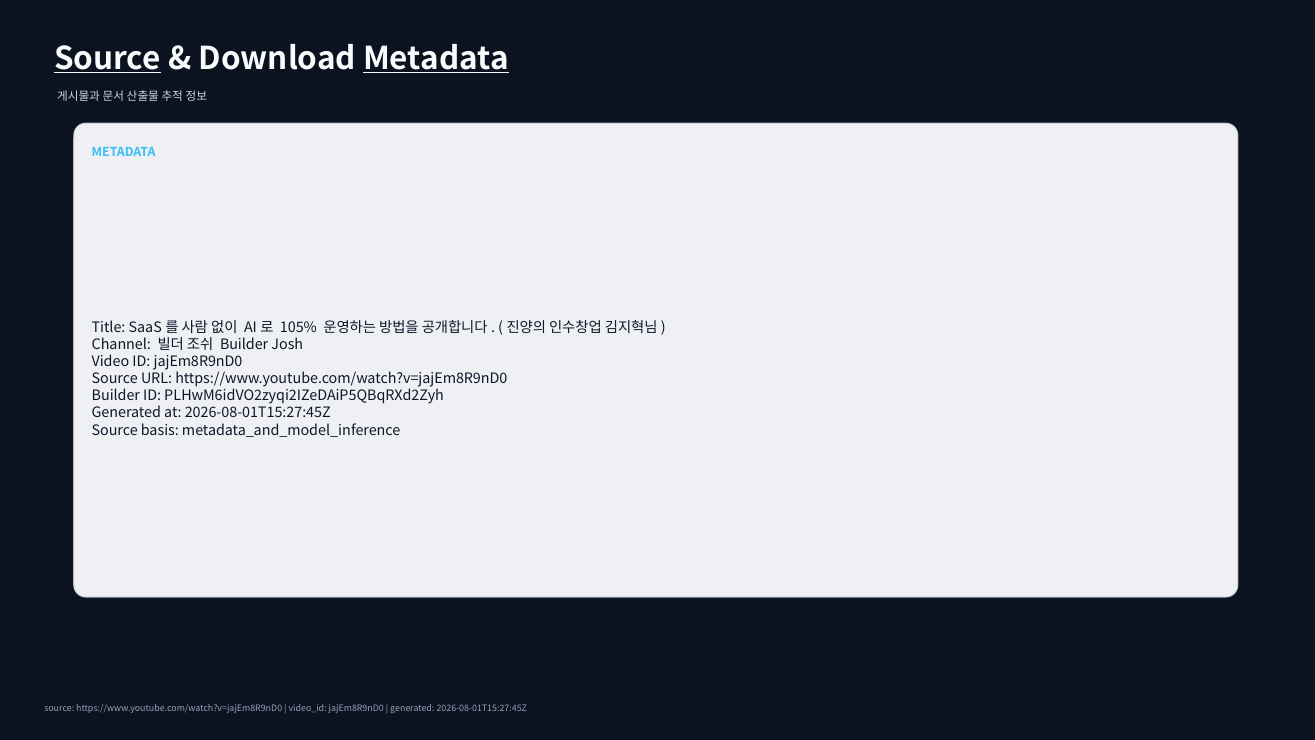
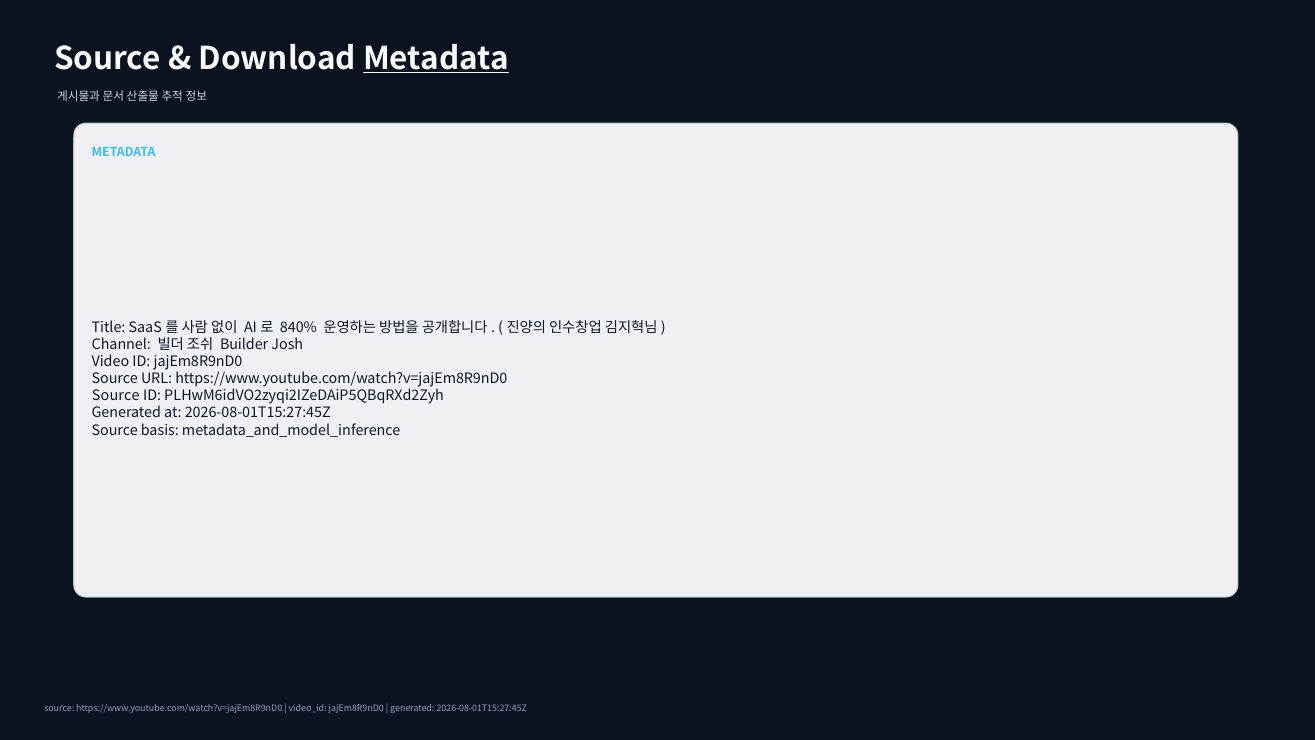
Source underline: present -> none (108, 59)
105%: 105% -> 840% (298, 327)
Builder: Builder -> Source (116, 396)
